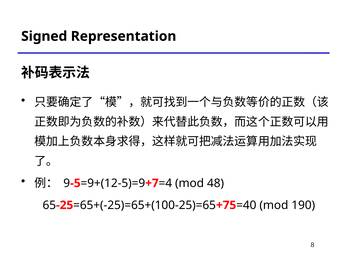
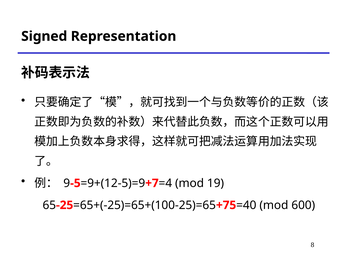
48: 48 -> 19 (216, 183)
190: 190 -> 600 (303, 205)
